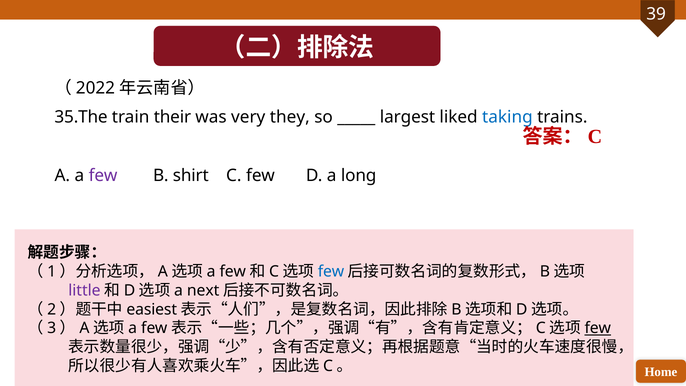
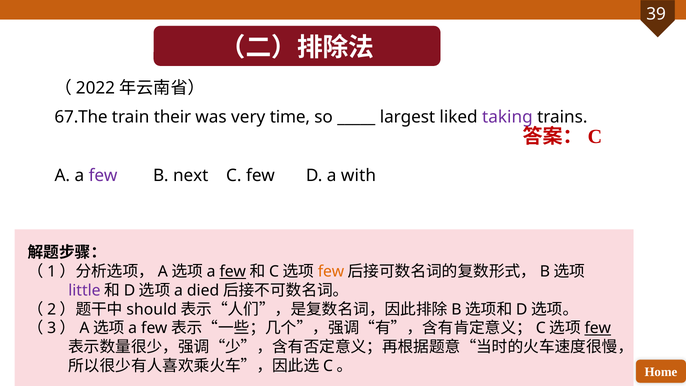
35.The: 35.The -> 67.The (81, 117)
they: they -> time (290, 117)
taking colour: blue -> purple (507, 117)
shirt: shirt -> next (191, 175)
long: long -> with (358, 175)
few underline: none -> present (233, 272)
few colour: blue -> orange (331, 272)
next: next -> died (203, 290)
easiest: easiest -> should (152, 309)
